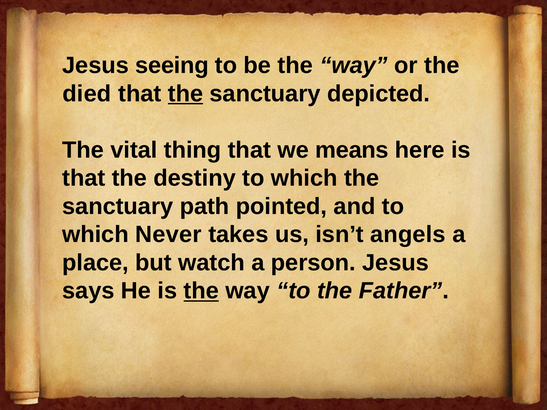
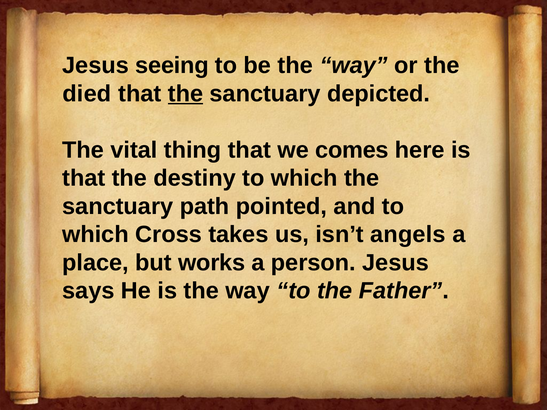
means: means -> comes (352, 150)
Never: Never -> Cross (169, 235)
watch: watch -> works (212, 263)
the underline: present -> none (201, 291)
